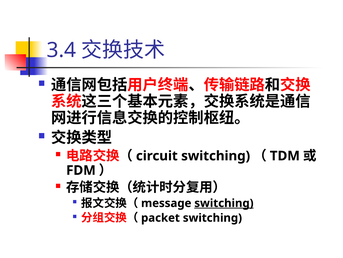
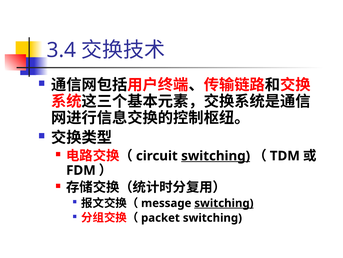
switching underline: none -> present (216, 155)
